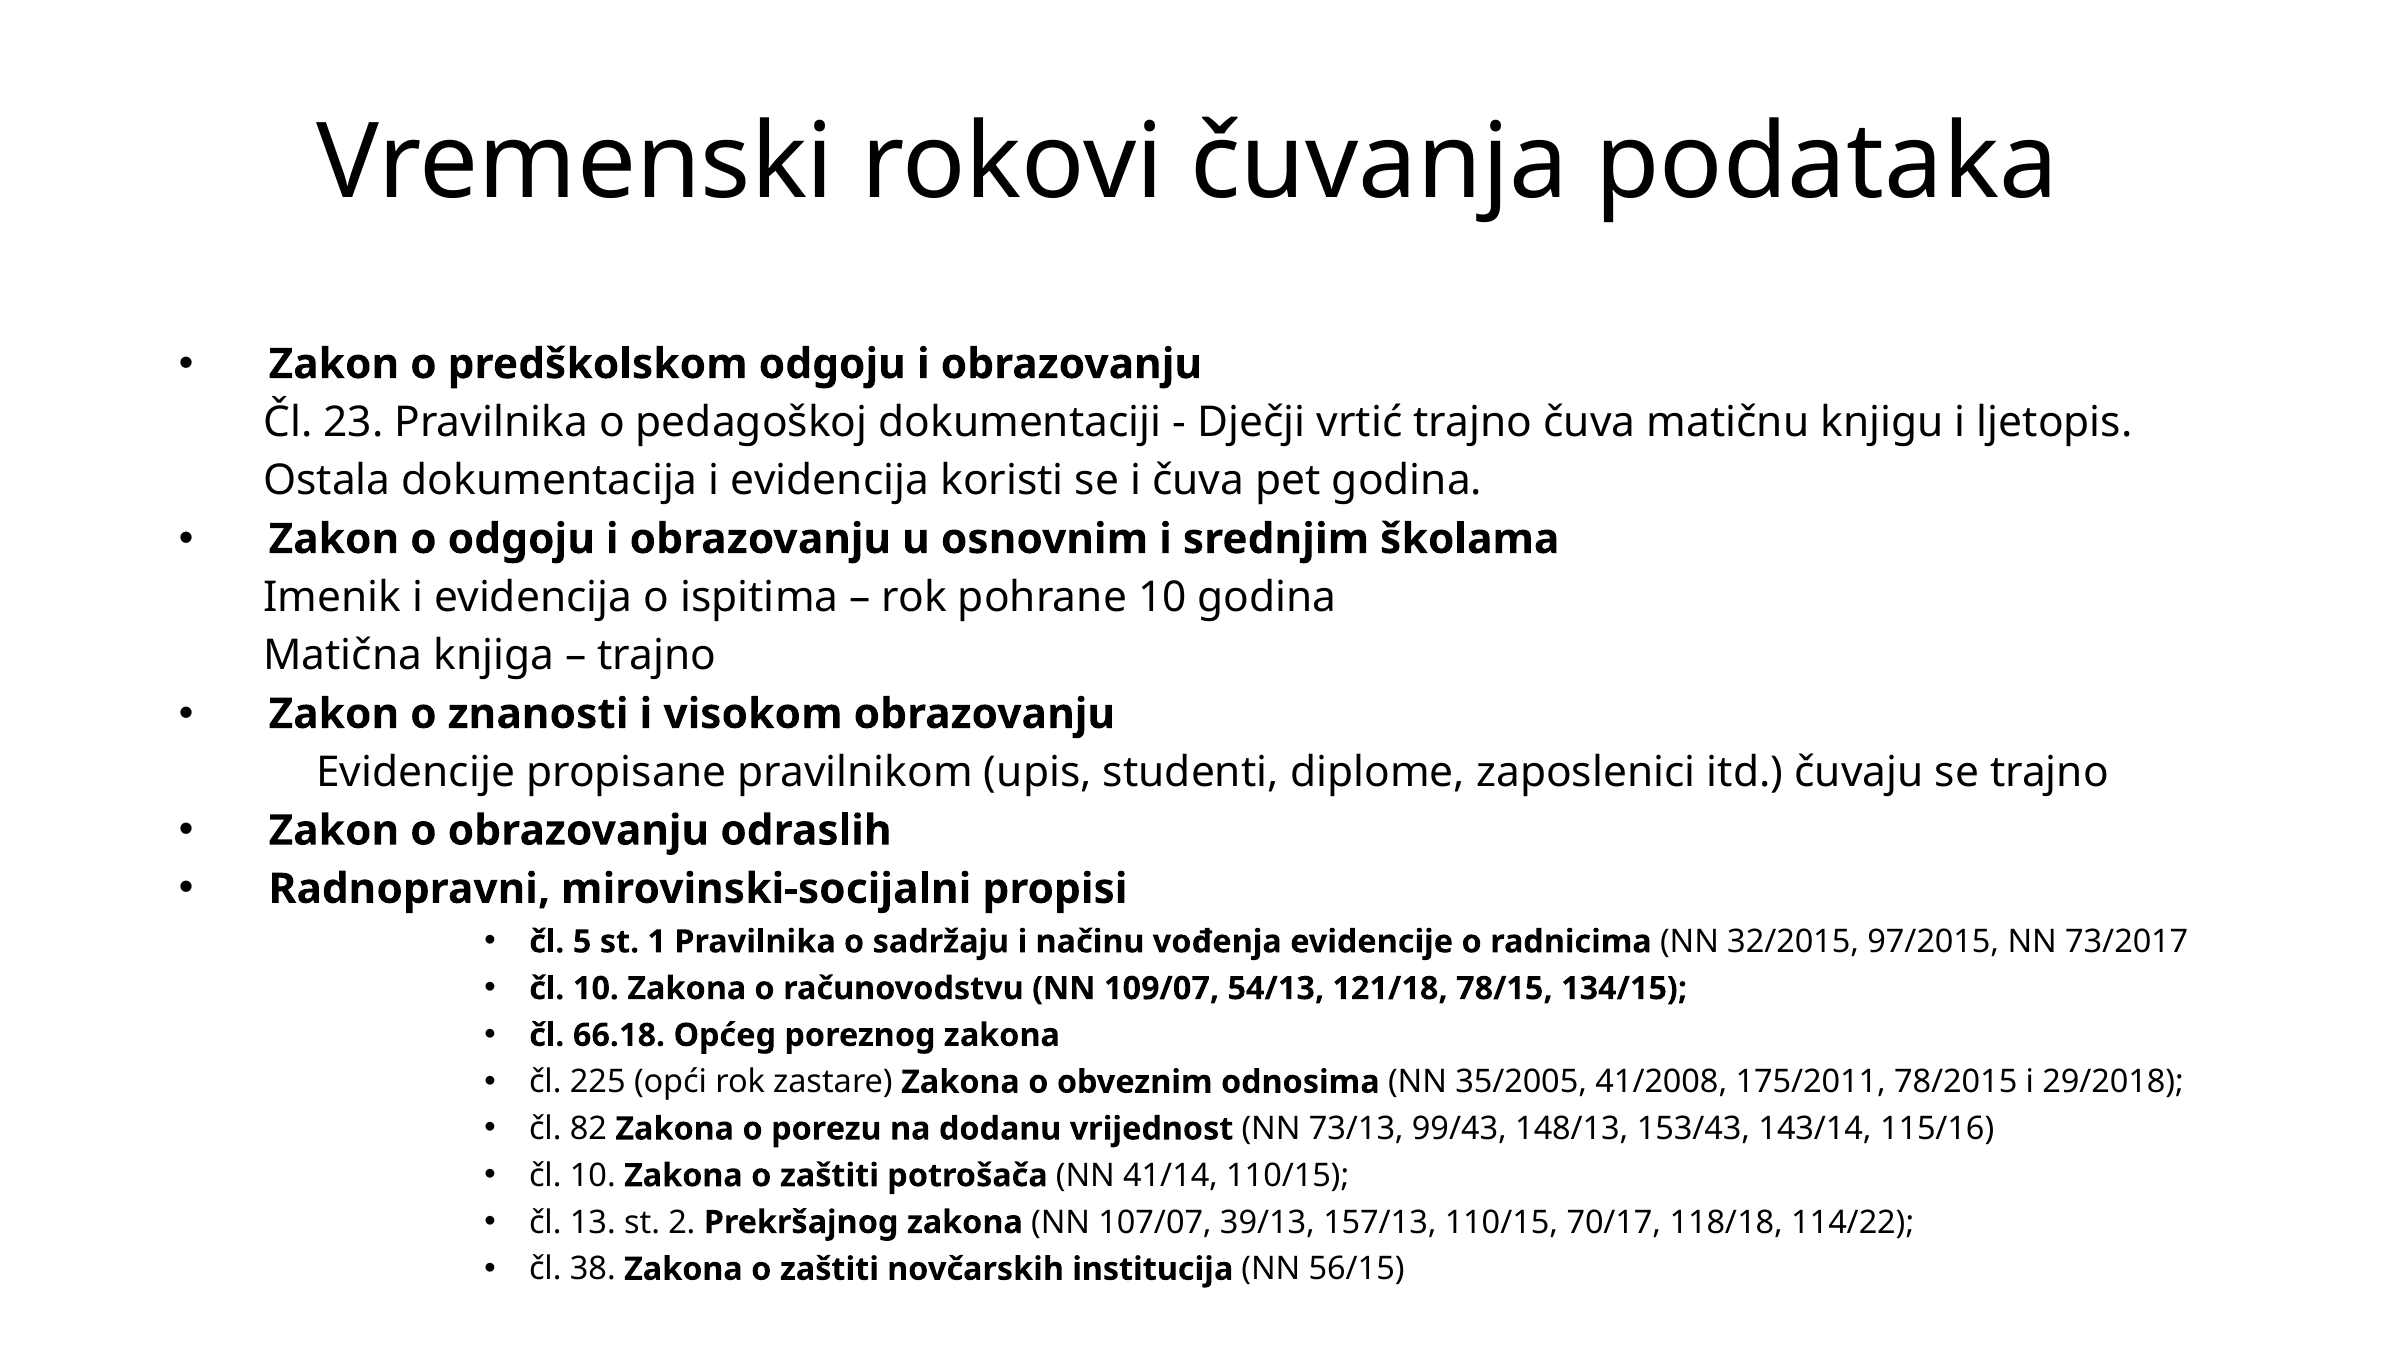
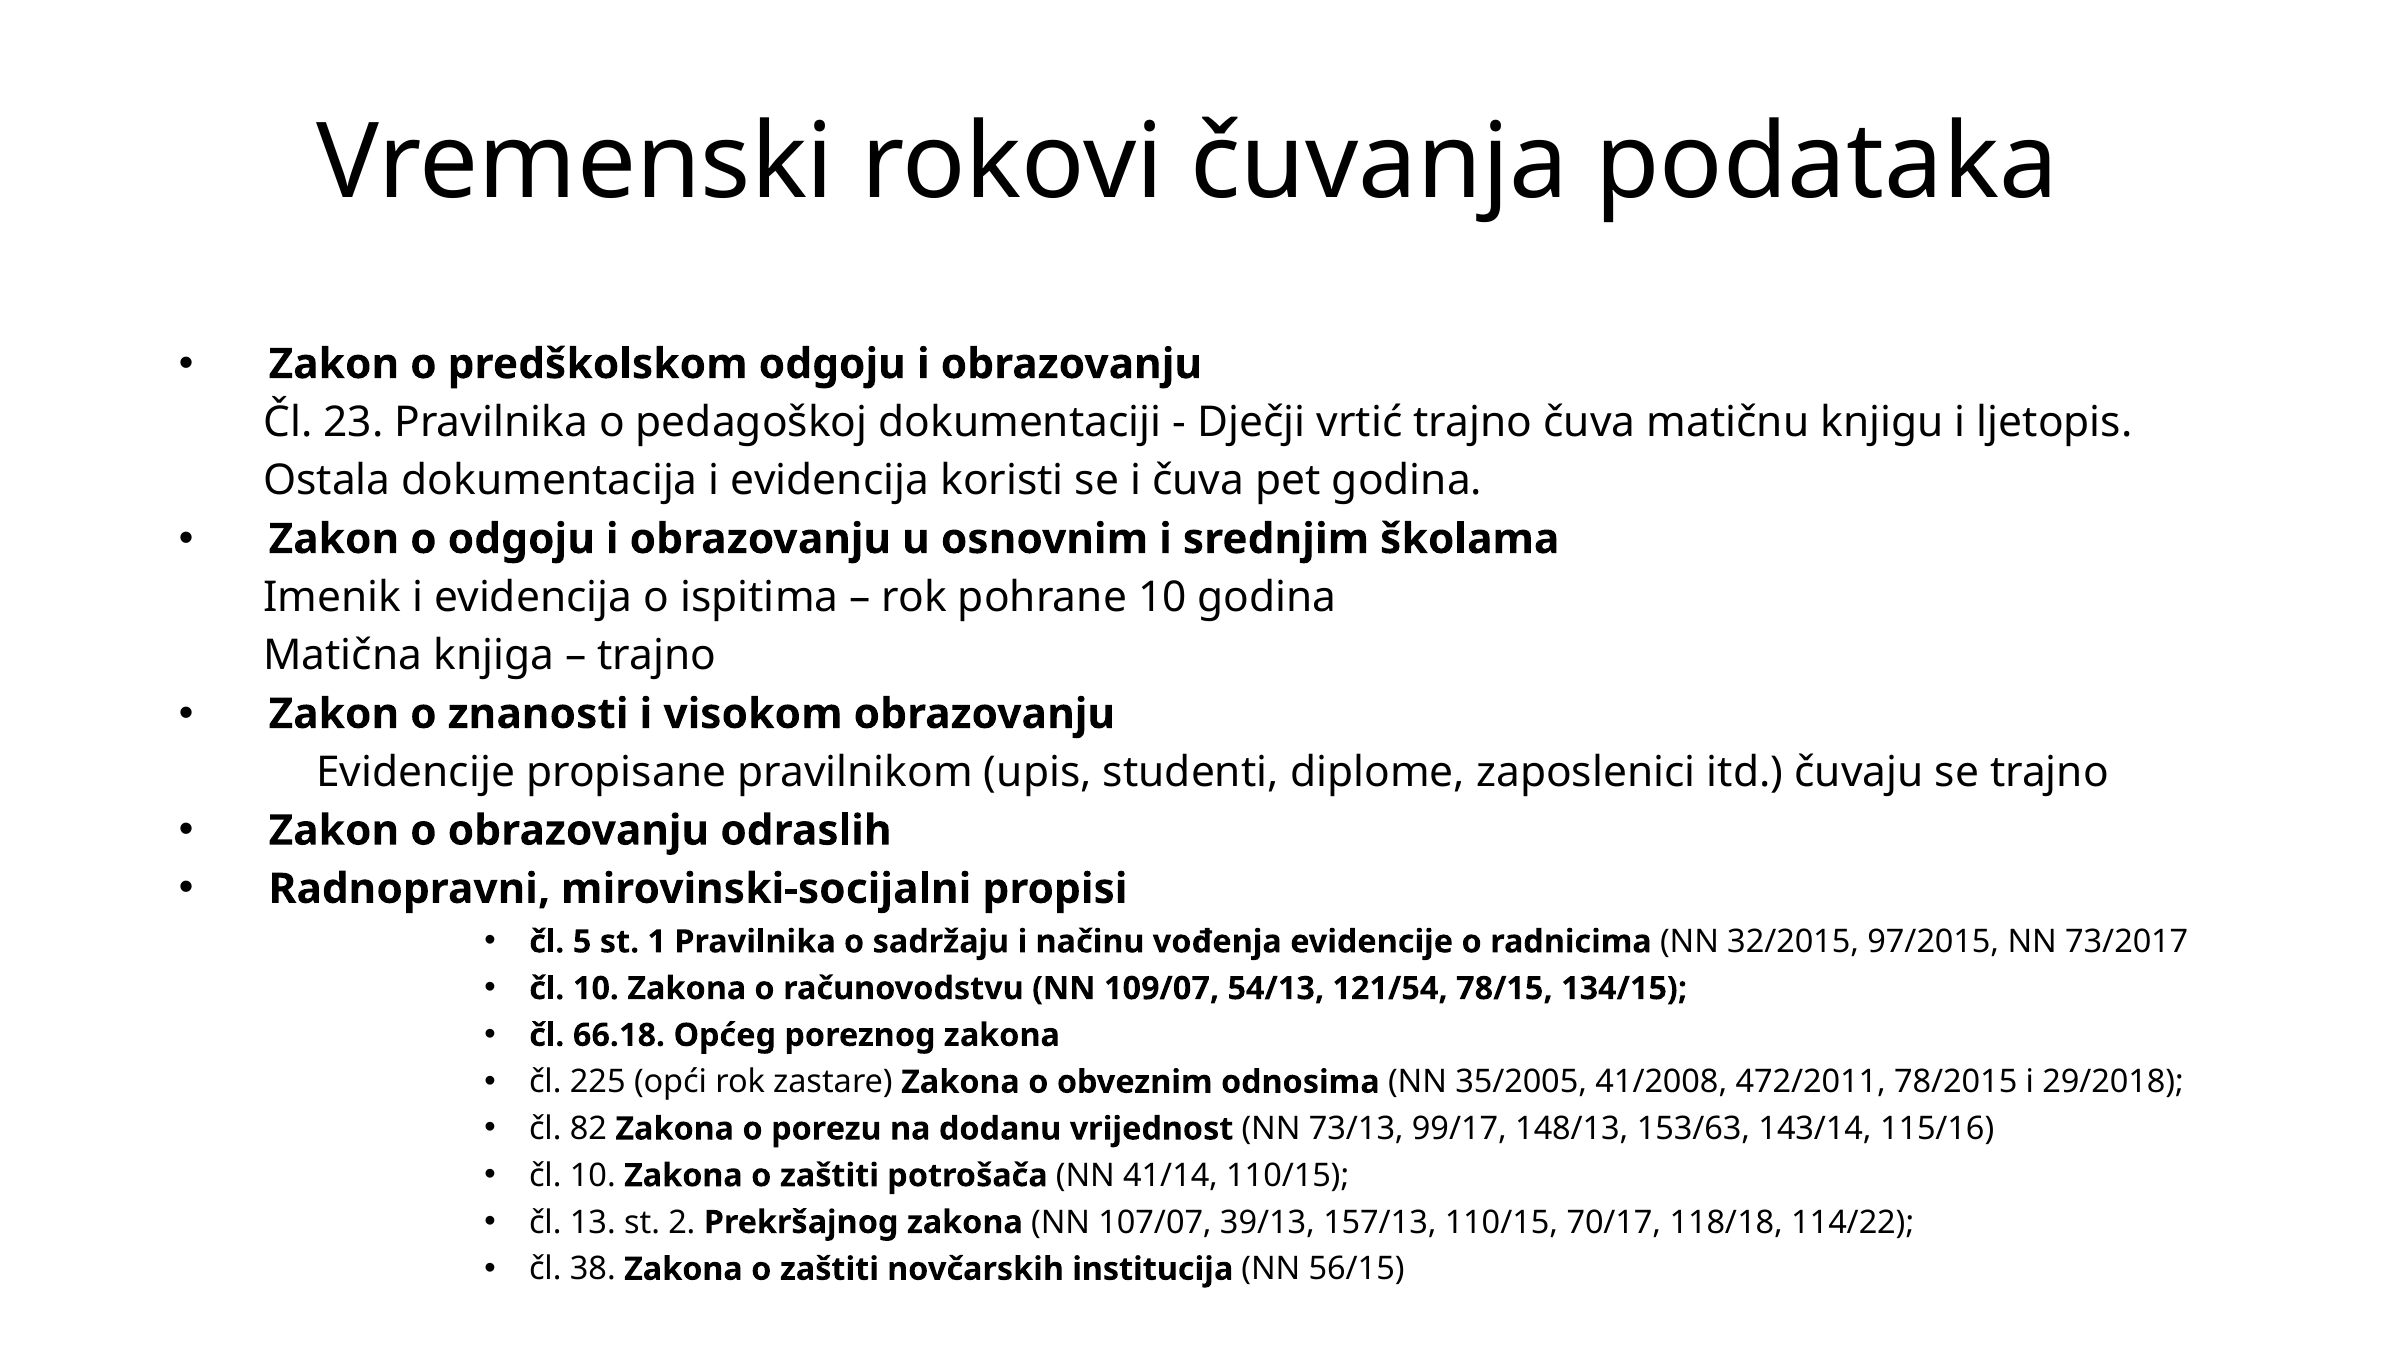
121/18: 121/18 -> 121/54 (1390, 988)
175/2011: 175/2011 -> 472/2011 (1811, 1082)
99/43: 99/43 -> 99/17 (1459, 1129)
153/43: 153/43 -> 153/63 (1693, 1129)
